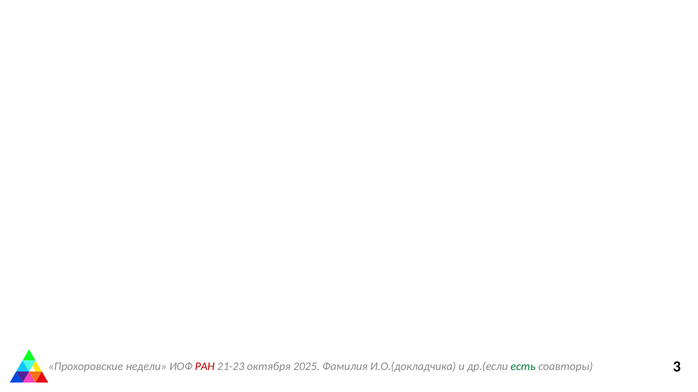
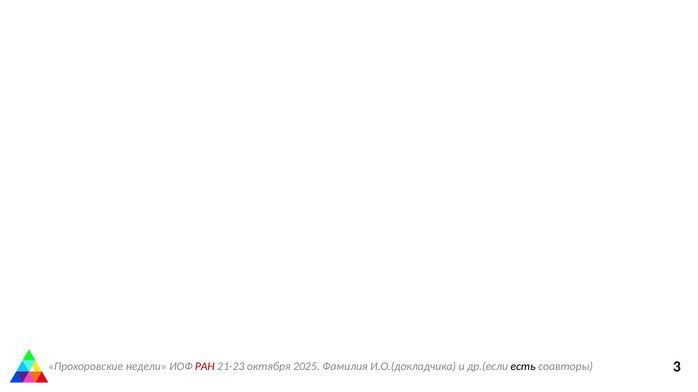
есть colour: green -> black (523, 367)
